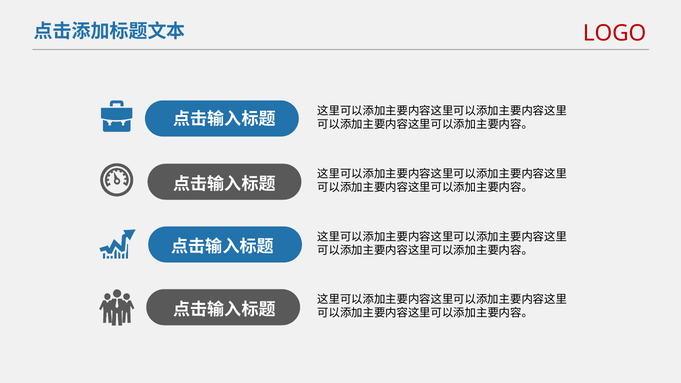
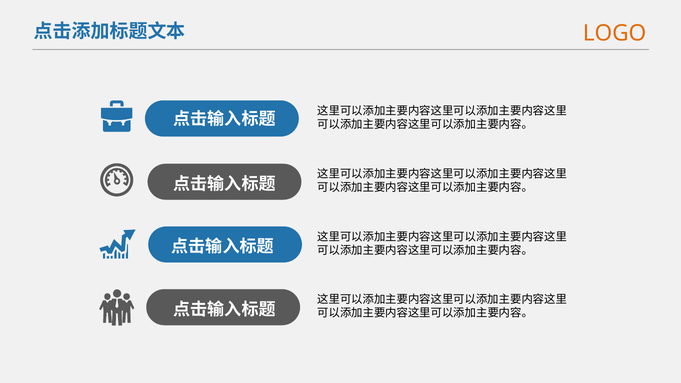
LOGO colour: red -> orange (615, 33)
